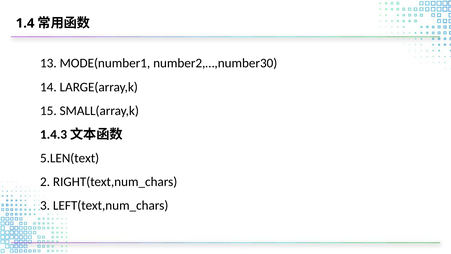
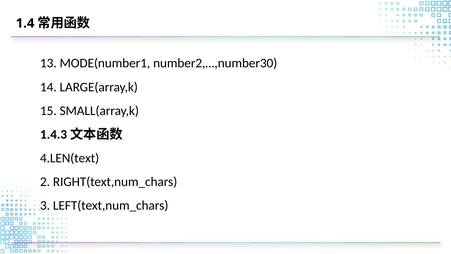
5.LEN(text: 5.LEN(text -> 4.LEN(text (70, 158)
